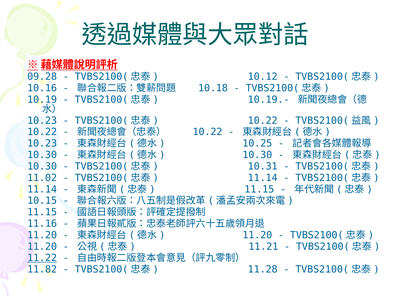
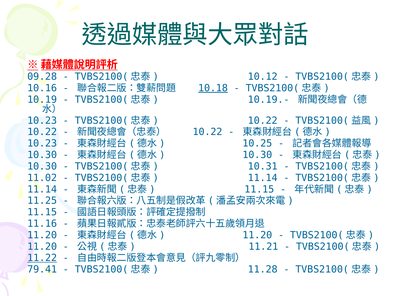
10.18 underline: none -> present (213, 88)
10.15: 10.15 -> 11.25 (42, 201)
11.82: 11.82 -> 79.41 (42, 270)
